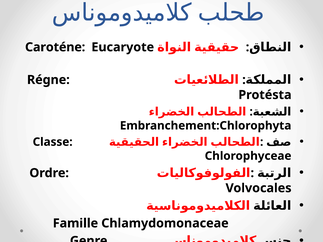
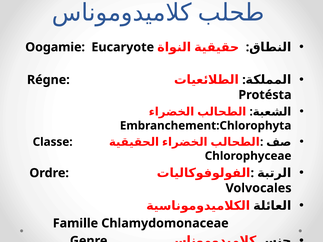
Caroténe: Caroténe -> Oogamie (55, 47)
